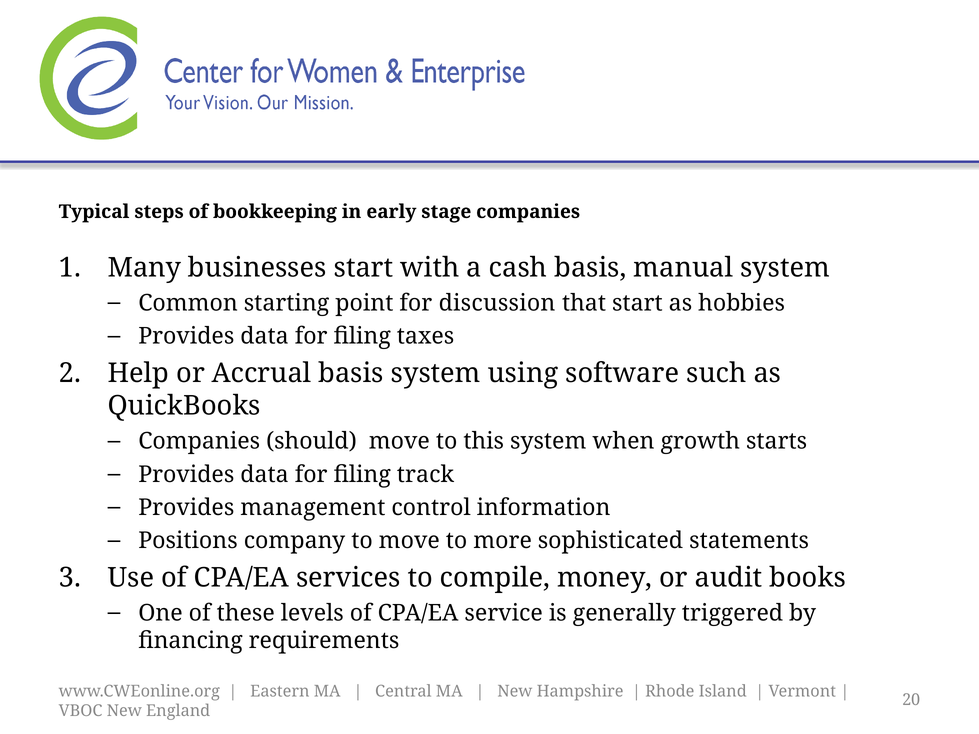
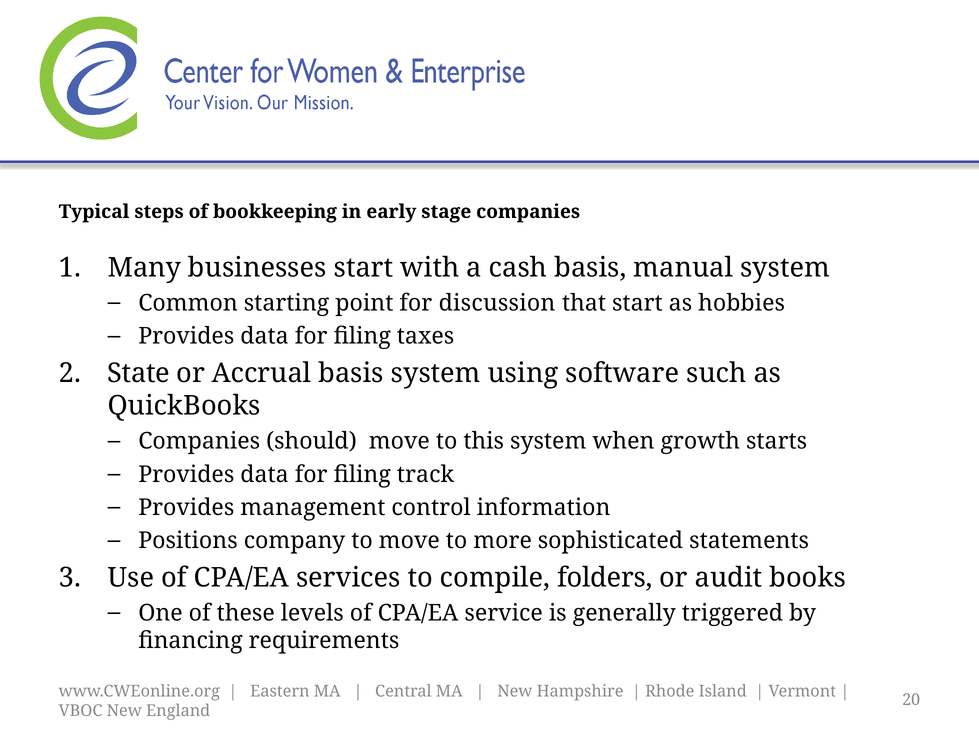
Help: Help -> State (139, 373)
money: money -> folders (605, 578)
